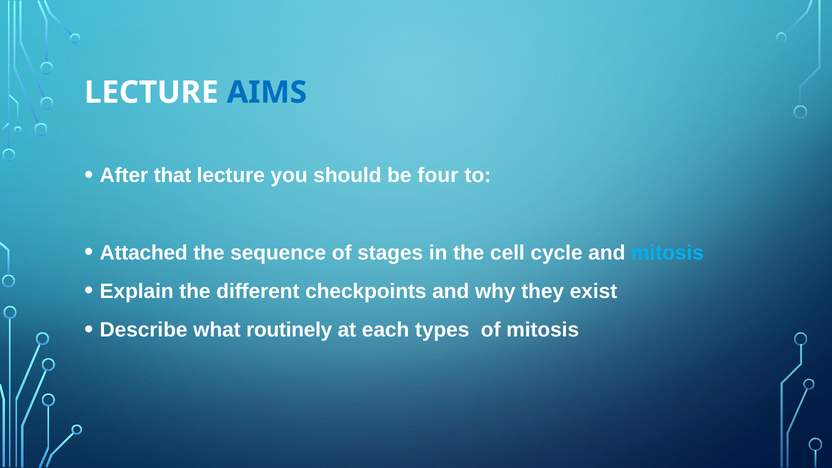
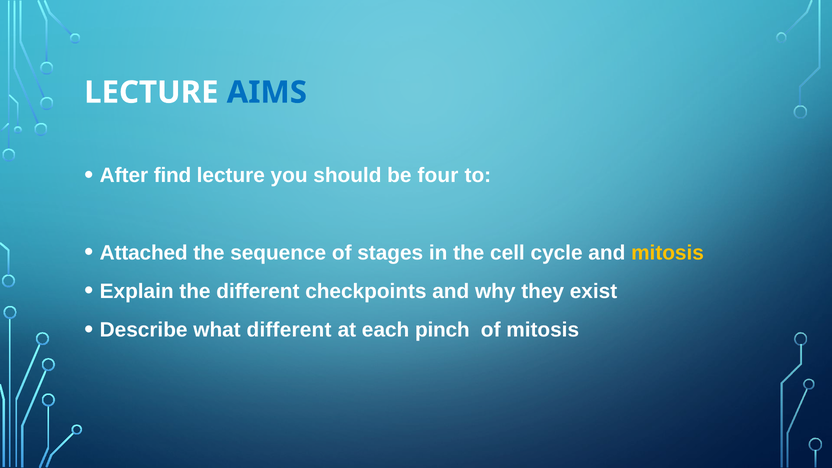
that: that -> find (173, 176)
mitosis colour: light blue -> yellow (668, 253)
what routinely: routinely -> different (289, 330)
types: types -> pinch (442, 330)
